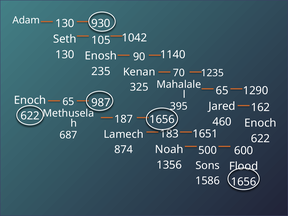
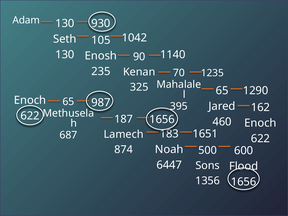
1356: 1356 -> 6447 (169, 165)
1586: 1586 -> 1356 (208, 181)
